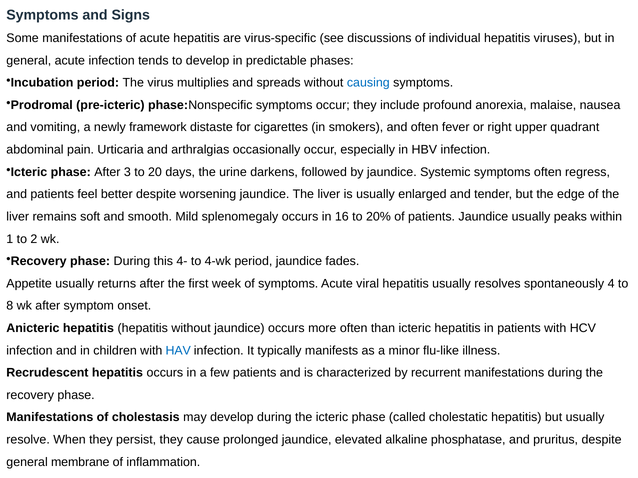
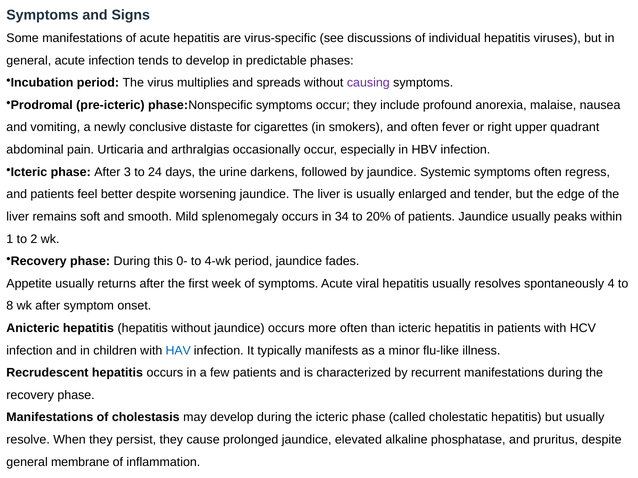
causing colour: blue -> purple (368, 83)
framework: framework -> conclusive (158, 128)
20: 20 -> 24 (155, 172)
16: 16 -> 34 (342, 217)
4-: 4- -> 0- (182, 262)
